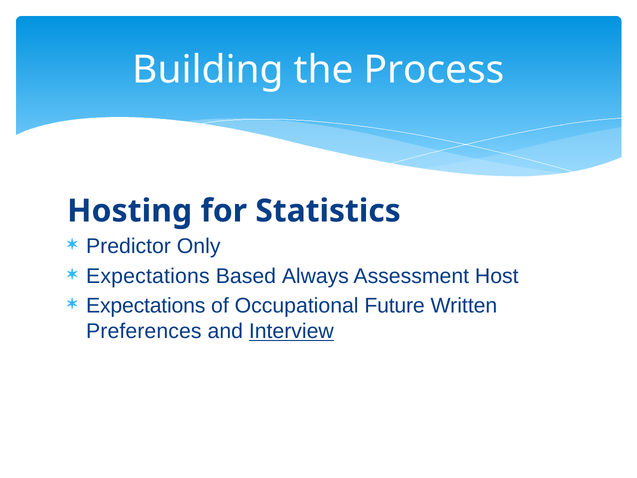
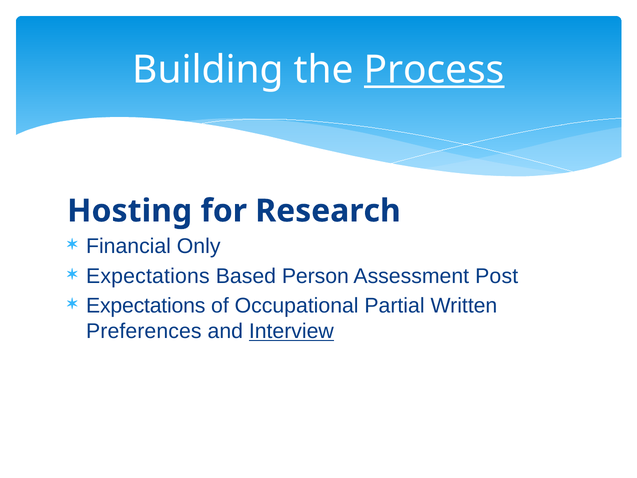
Process underline: none -> present (434, 70)
Statistics: Statistics -> Research (328, 211)
Predictor: Predictor -> Financial (129, 246)
Always: Always -> Person (315, 276)
Host: Host -> Post (497, 276)
Future: Future -> Partial (395, 306)
